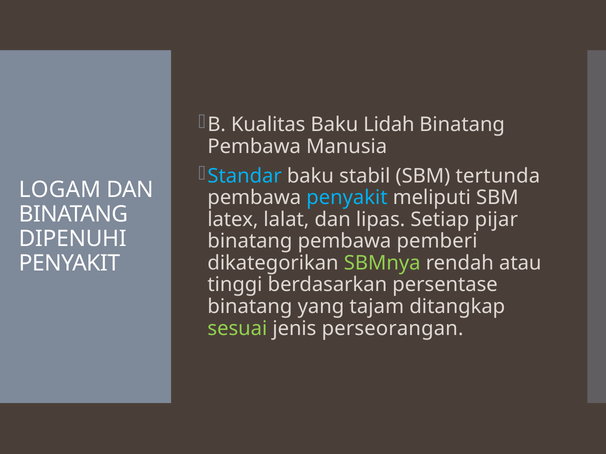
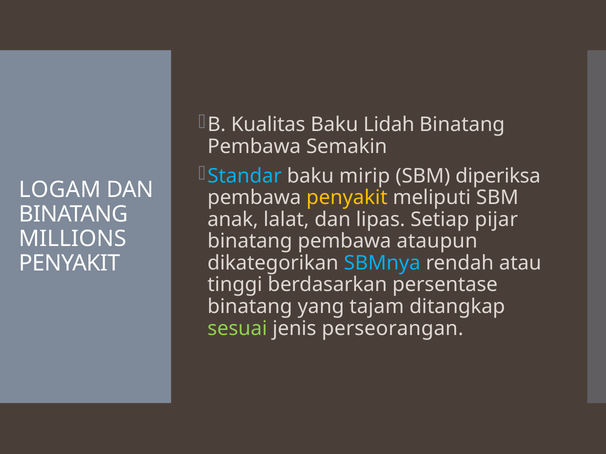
Manusia: Manusia -> Semakin (347, 147)
stabil: stabil -> mirip (365, 176)
tertunda: tertunda -> diperiksa (498, 176)
penyakit colour: light blue -> yellow (347, 198)
latex: latex -> anak (233, 220)
DIPENUHI: DIPENUHI -> MILLIONS (73, 239)
pemberi: pemberi -> ataupun (437, 242)
SBMnya colour: light green -> light blue (382, 263)
